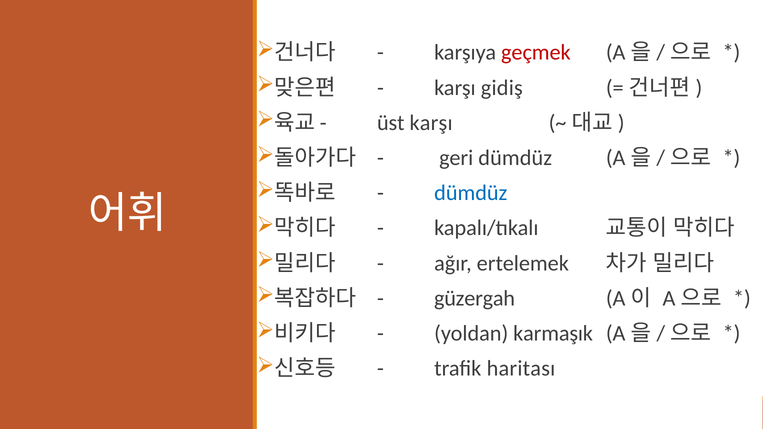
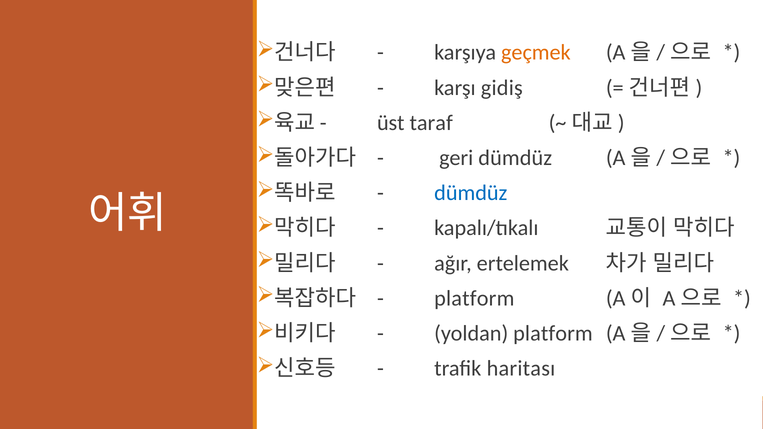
geçmek colour: red -> orange (536, 53)
üst karşı: karşı -> taraf (431, 123)
güzergah: güzergah -> platform (474, 298)
yoldan karmaşık: karmaşık -> platform (553, 334)
